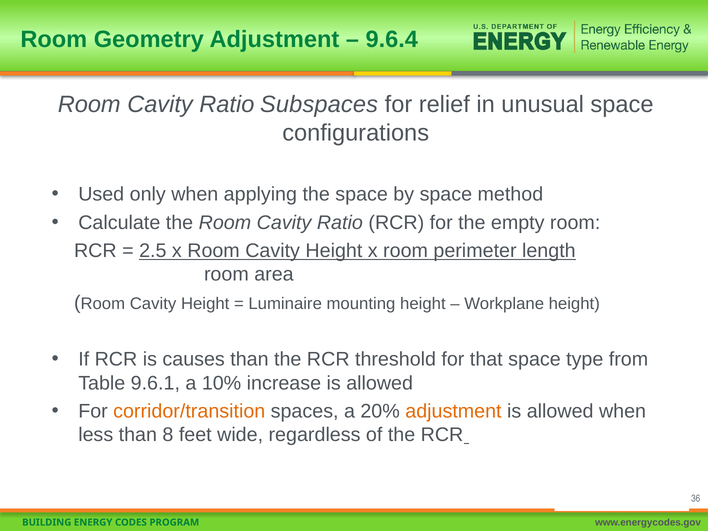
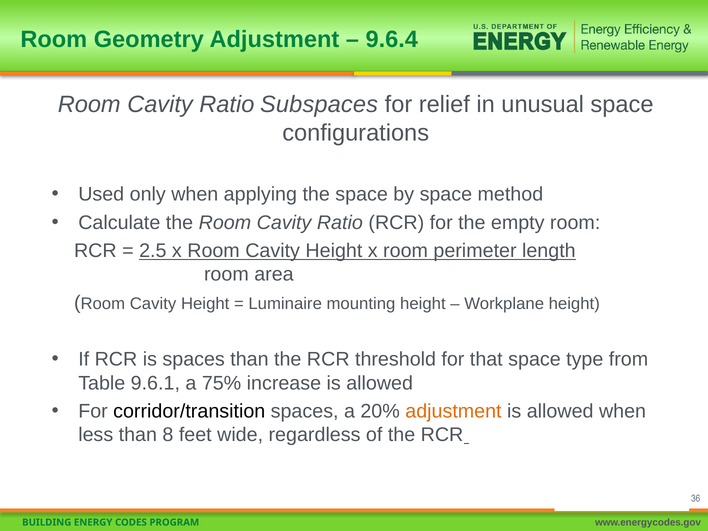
is causes: causes -> spaces (194, 359)
10%: 10% -> 75% (222, 383)
corridor/transition colour: orange -> black (189, 411)
